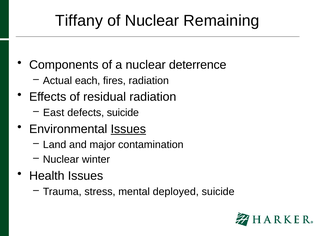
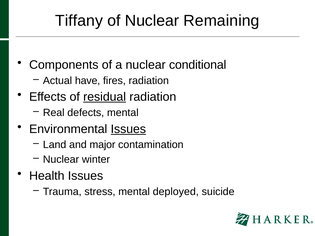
deterrence: deterrence -> conditional (198, 65)
each: each -> have (88, 81)
residual underline: none -> present (105, 97)
East: East -> Real (54, 113)
defects suicide: suicide -> mental (123, 113)
